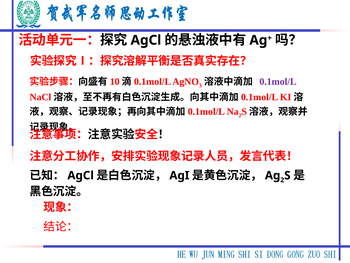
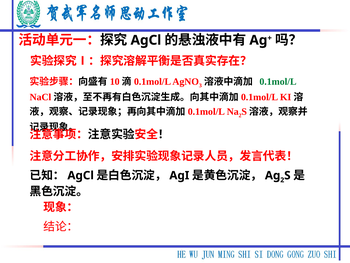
0.1mol/L colour: purple -> green (278, 81)
